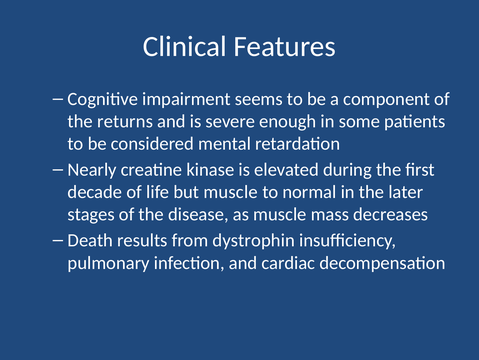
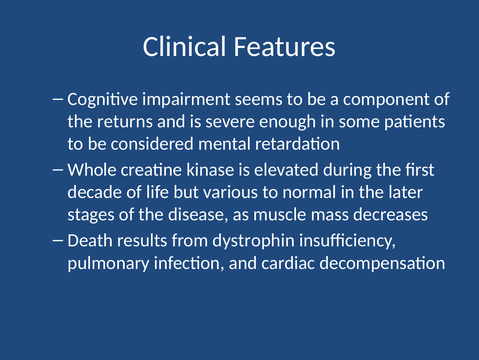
Nearly: Nearly -> Whole (92, 169)
but muscle: muscle -> various (231, 192)
